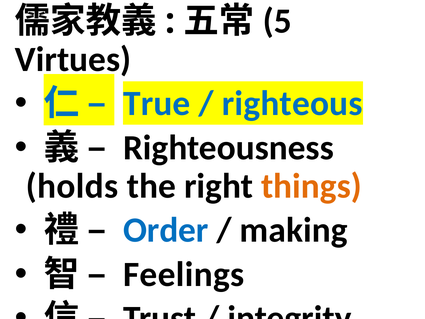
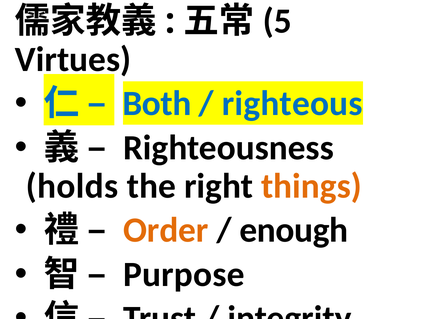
True: True -> Both (157, 103)
Order colour: blue -> orange (166, 230)
making: making -> enough (294, 230)
Feelings: Feelings -> Purpose (184, 274)
